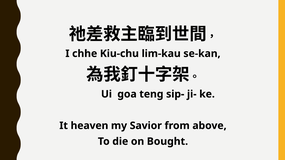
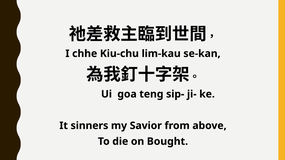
heaven: heaven -> sinners (89, 126)
